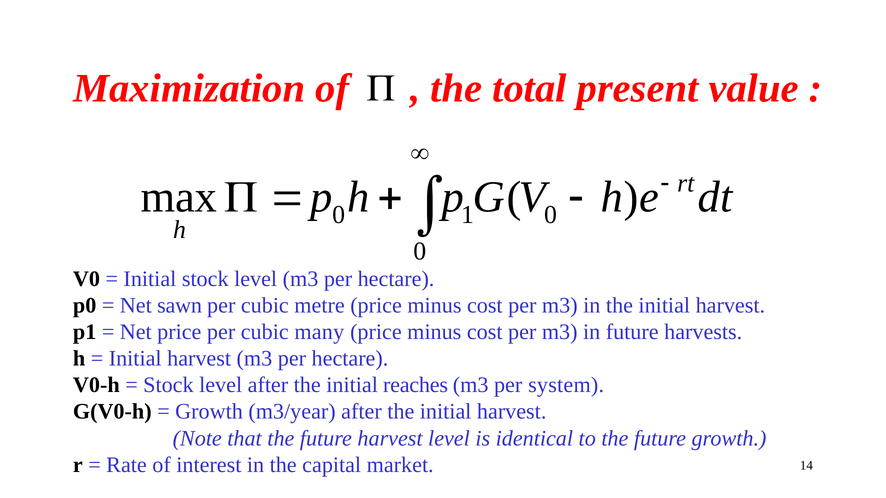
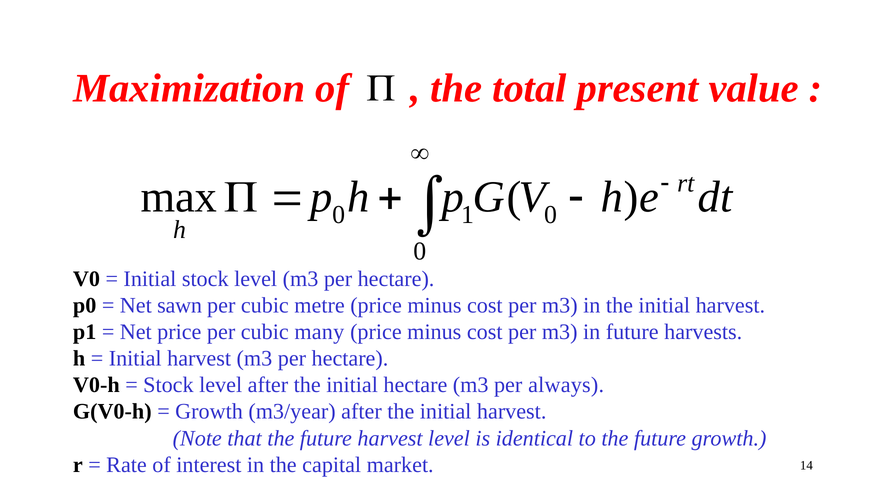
initial reaches: reaches -> hectare (415, 385)
system: system -> always (566, 385)
